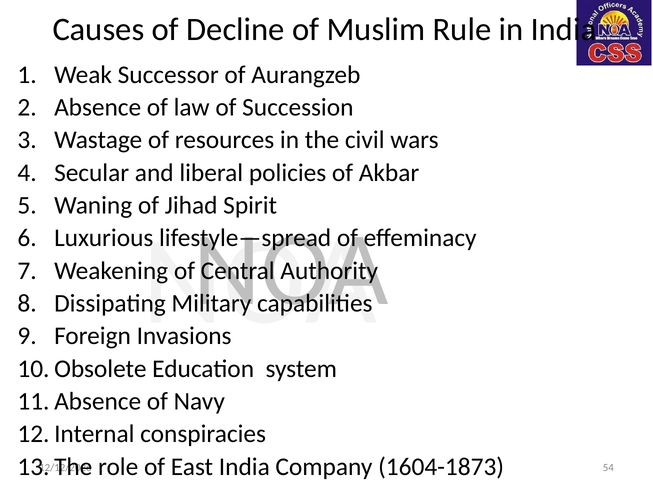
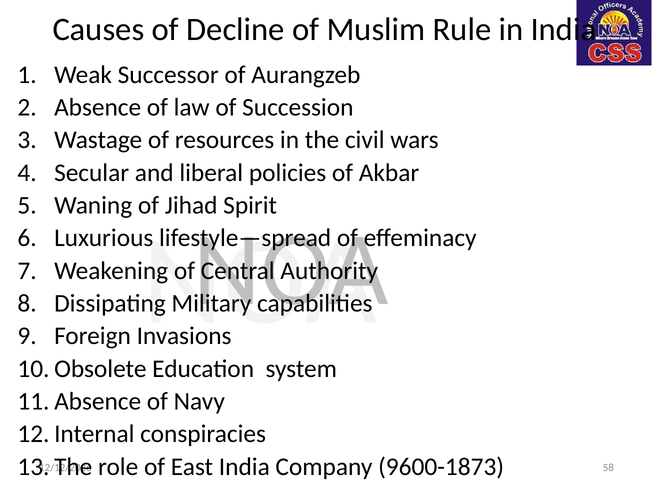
1604-1873: 1604-1873 -> 9600-1873 (441, 467)
54: 54 -> 58 (608, 468)
